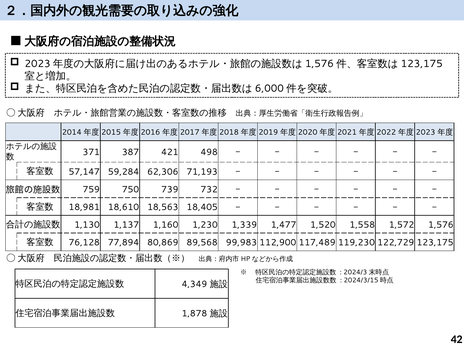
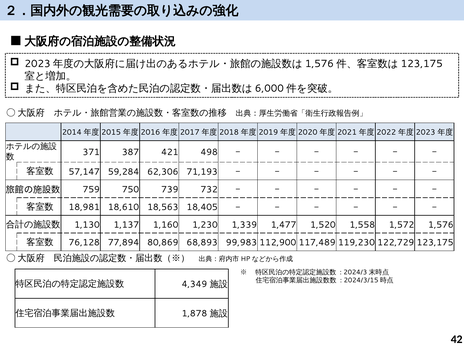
89,568: 89,568 -> 68,893 (202, 243)
